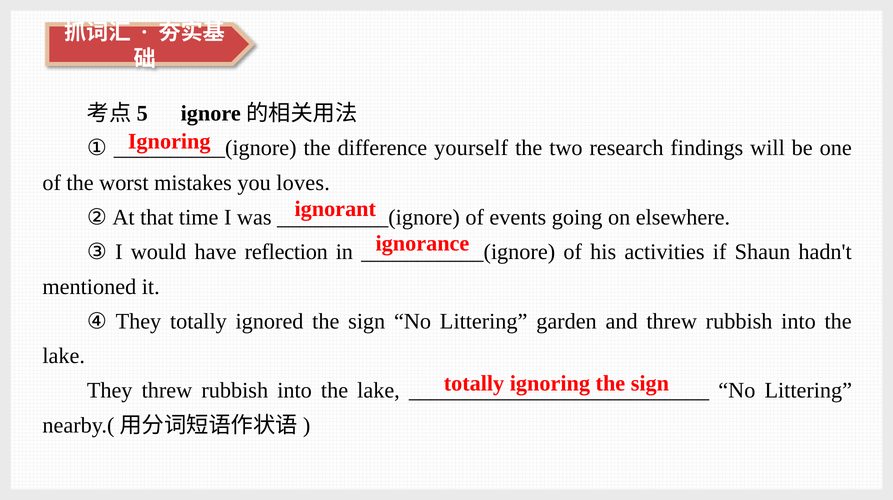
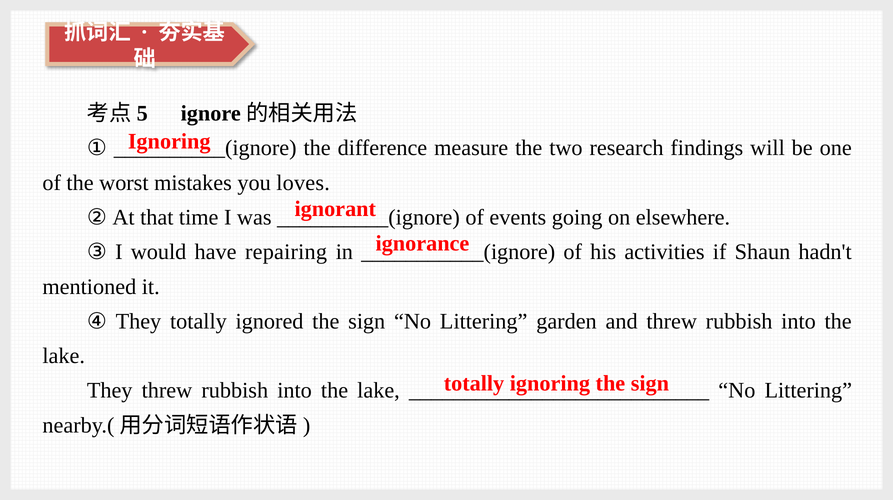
yourself: yourself -> measure (471, 148)
reflection: reflection -> repairing (286, 252)
